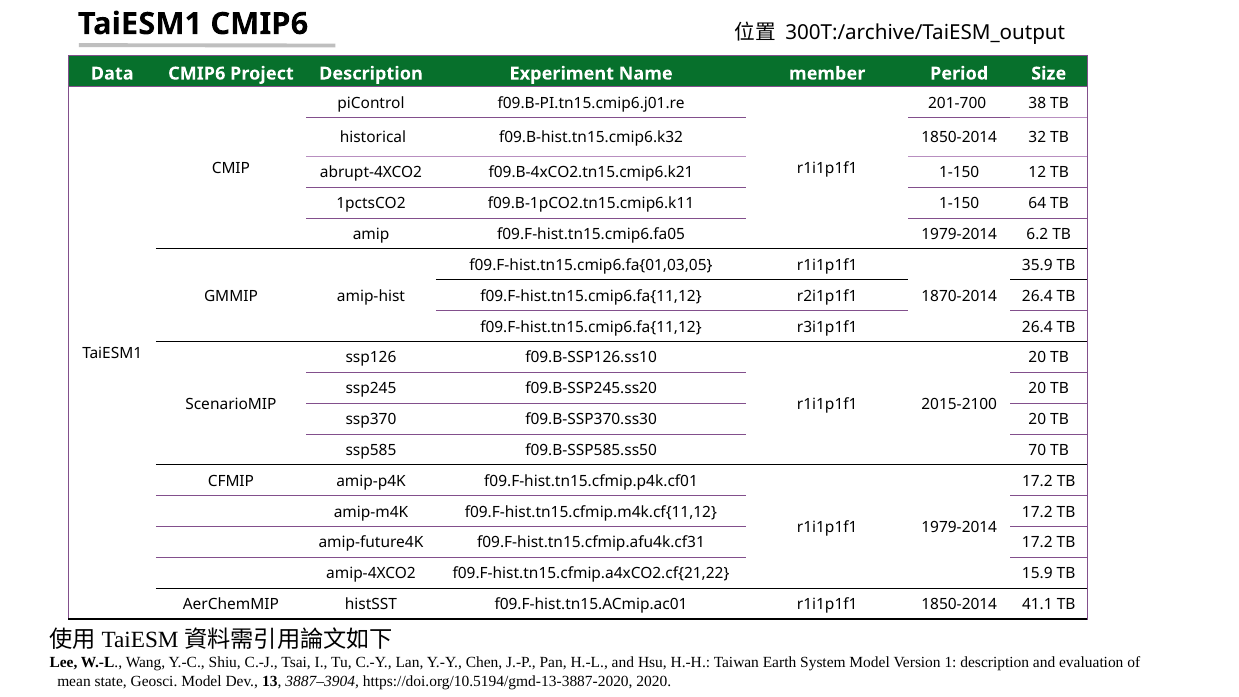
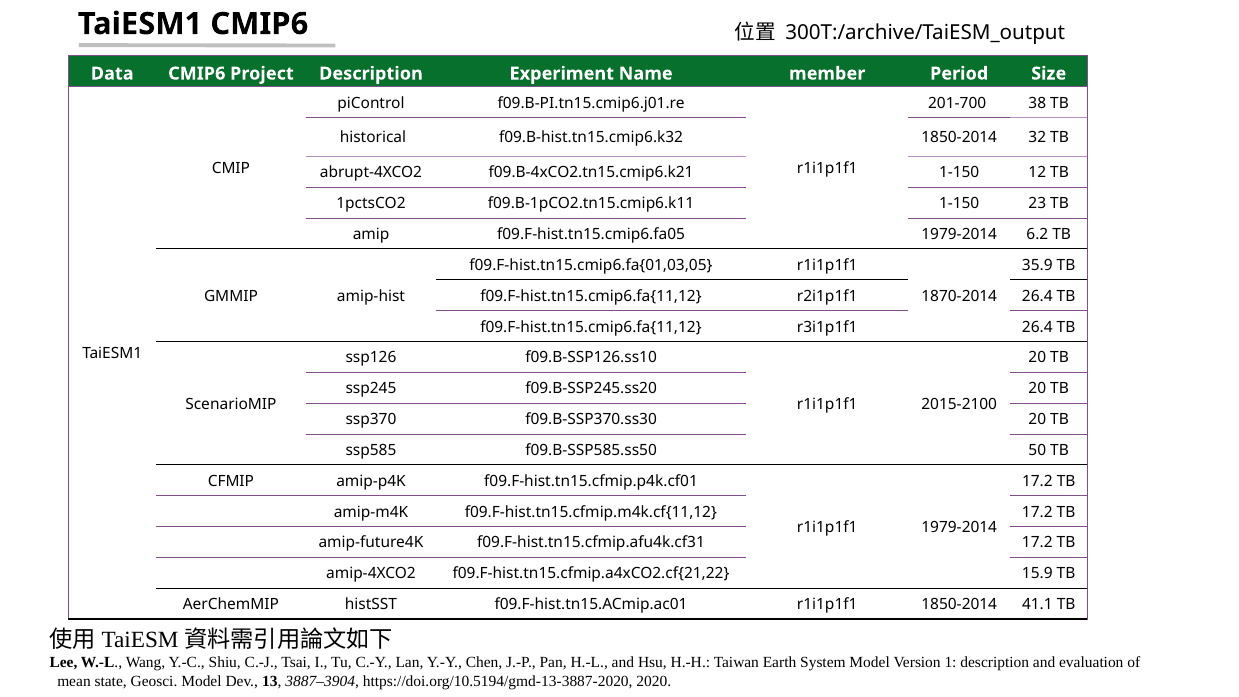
64: 64 -> 23 (1037, 204)
70: 70 -> 50 (1037, 450)
